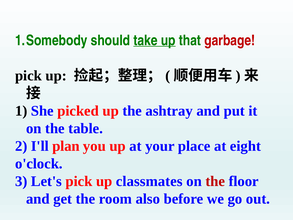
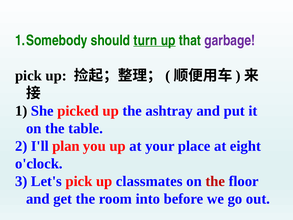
take: take -> turn (145, 40)
garbage colour: red -> purple (230, 40)
also: also -> into (148, 199)
